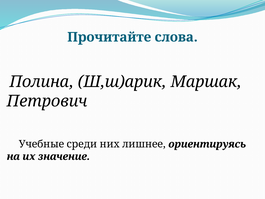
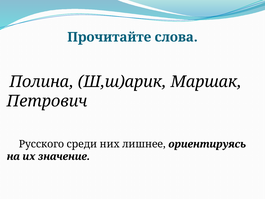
Учебные: Учебные -> Русского (41, 144)
